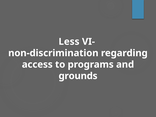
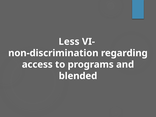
grounds: grounds -> blended (78, 76)
